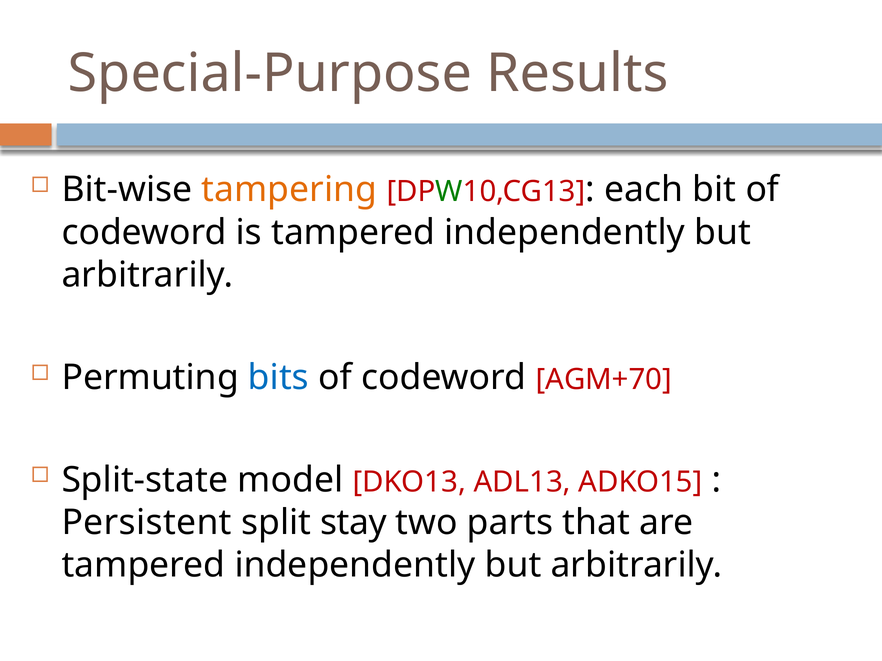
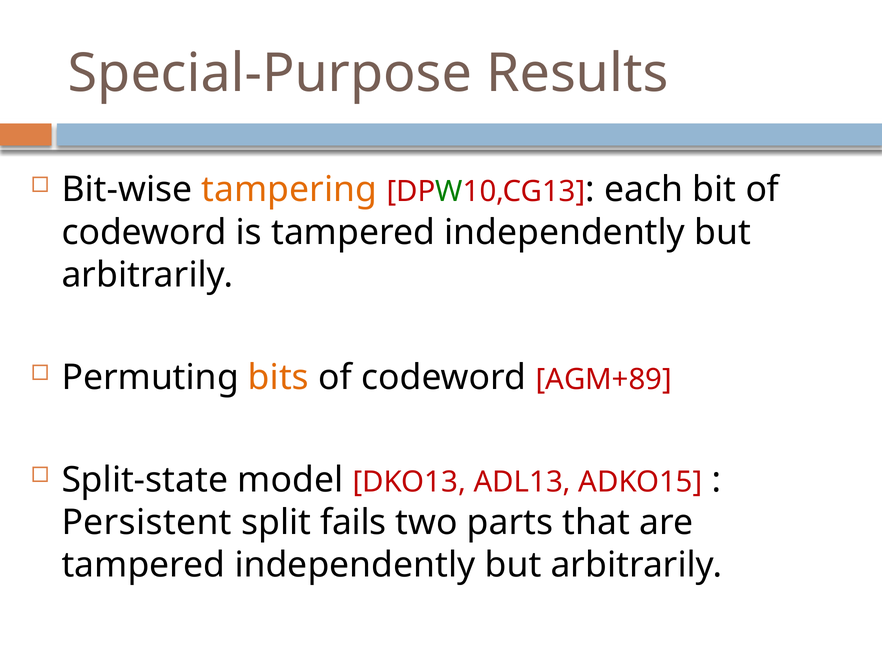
bits colour: blue -> orange (278, 378)
AGM+70: AGM+70 -> AGM+89 (604, 380)
stay: stay -> fails (353, 523)
